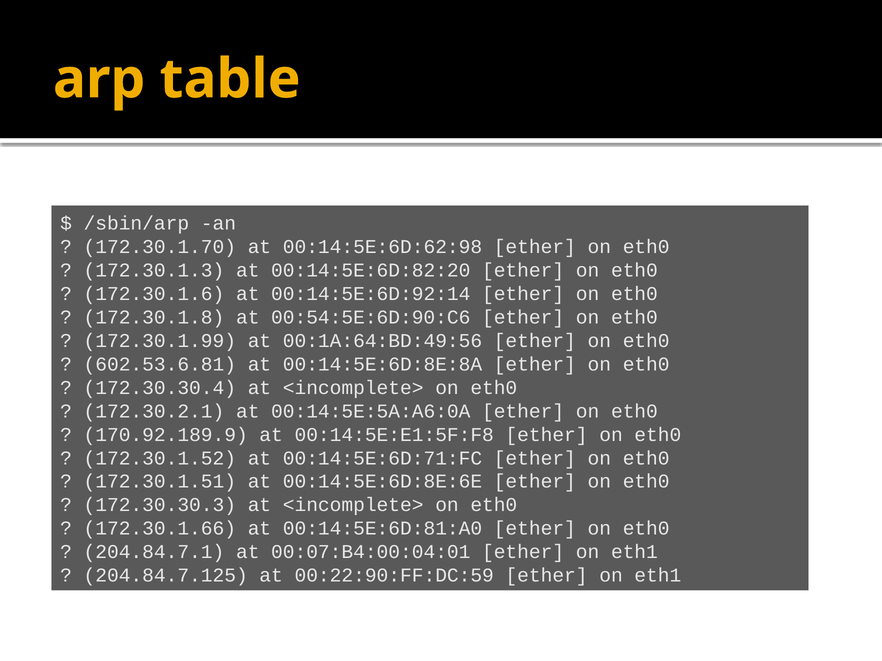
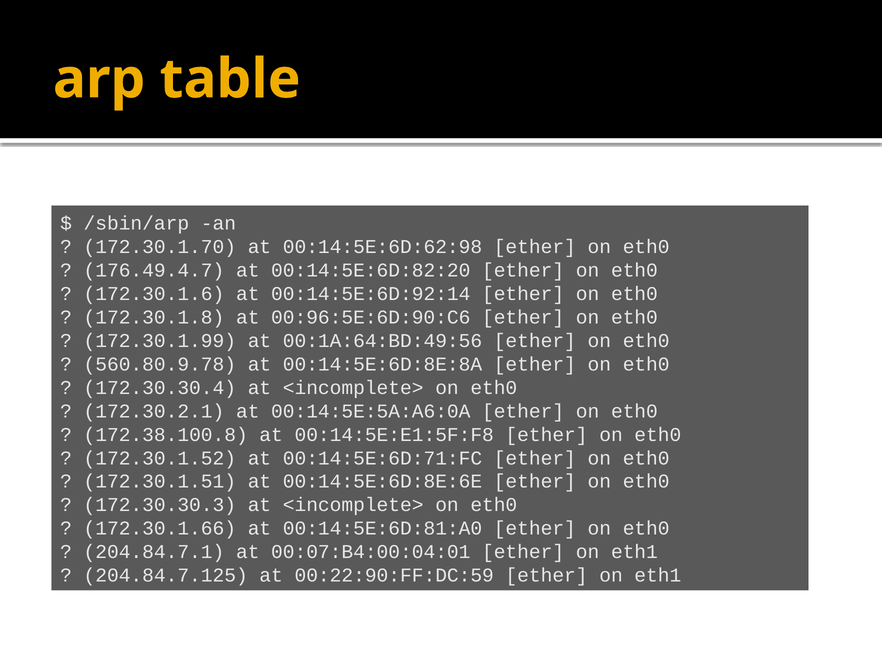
172.30.1.3: 172.30.1.3 -> 176.49.4.7 (154, 270)
00:54:5E:6D:90:C6: 00:54:5E:6D:90:C6 -> 00:96:5E:6D:90:C6 (371, 317)
602.53.6.81: 602.53.6.81 -> 560.80.9.78 (160, 364)
170.92.189.9: 170.92.189.9 -> 172.38.100.8 (166, 435)
